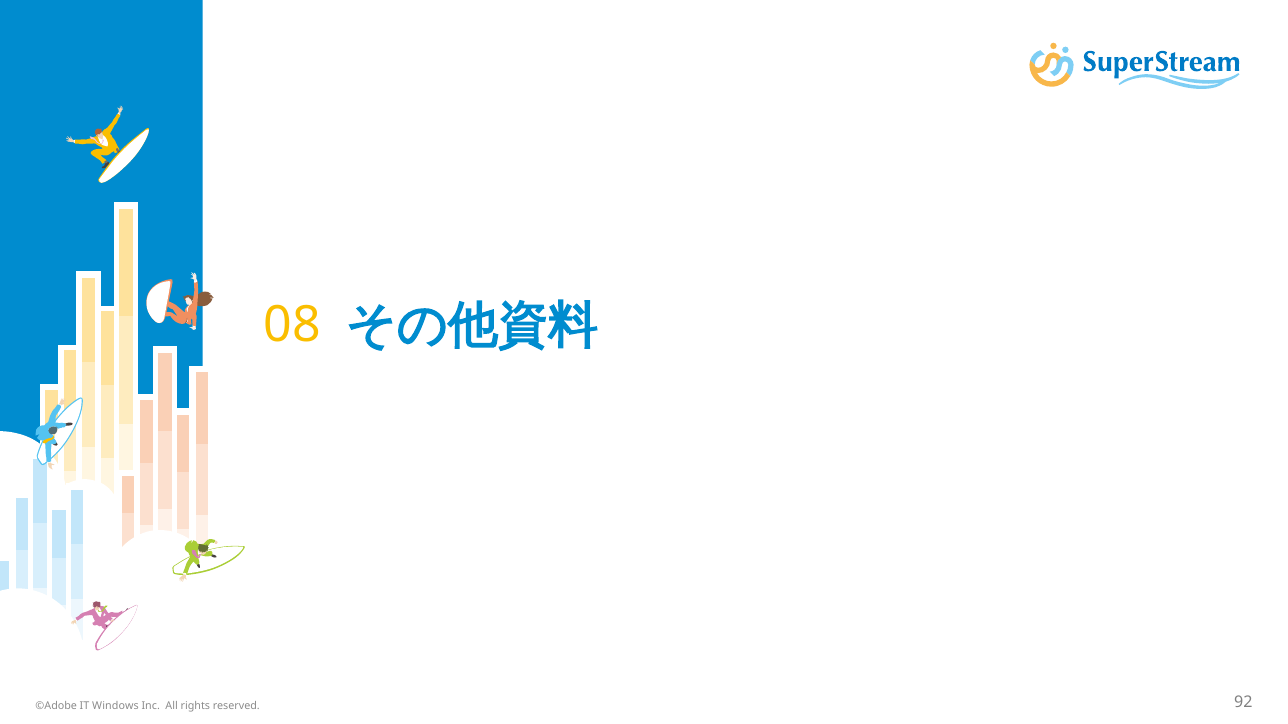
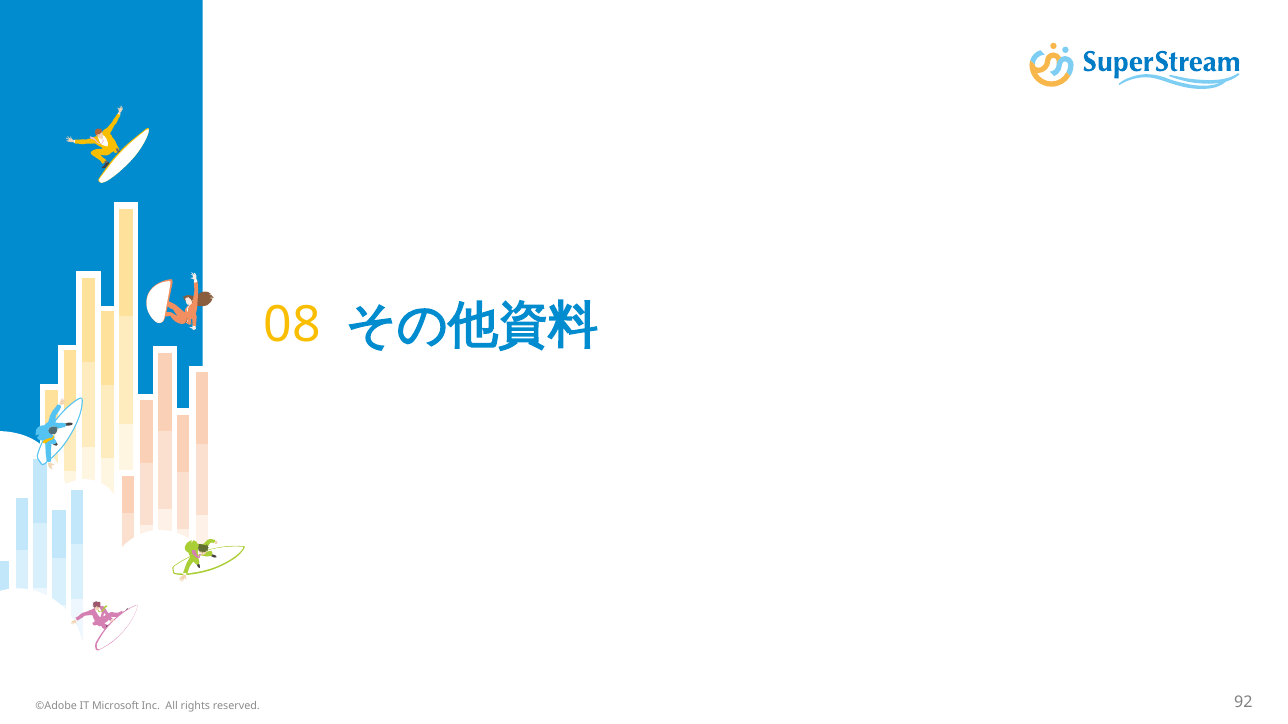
Windows: Windows -> Microsoft (116, 706)
